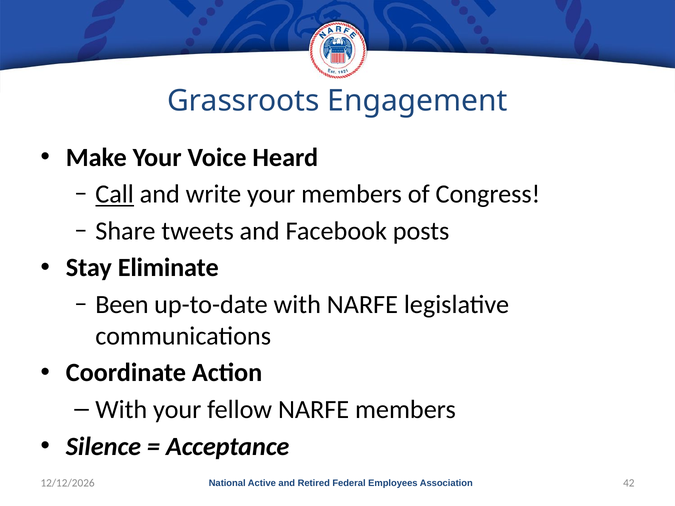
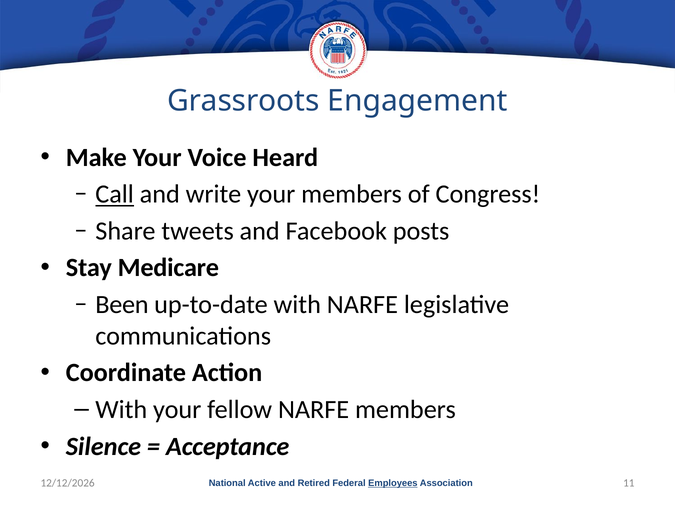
Eliminate: Eliminate -> Medicare (168, 268)
Employees underline: none -> present (393, 483)
42: 42 -> 11 (629, 483)
